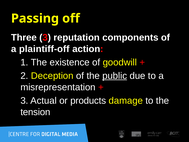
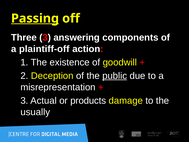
Passing underline: none -> present (35, 18)
reputation: reputation -> answering (77, 38)
tension: tension -> usually (35, 112)
